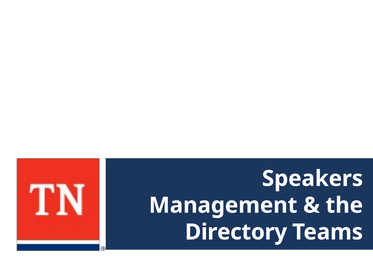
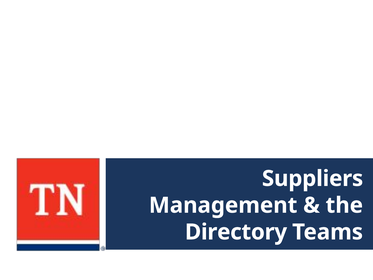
Speakers: Speakers -> Suppliers (313, 178)
